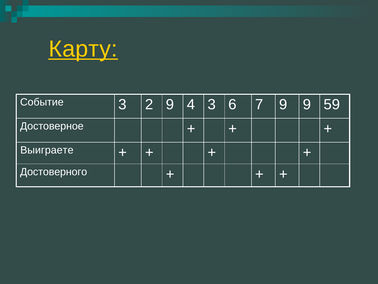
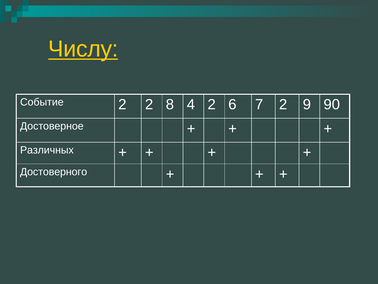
Карту: Карту -> Числу (83, 49)
Событие 3: 3 -> 2 (122, 104)
2 9: 9 -> 8 (170, 104)
4 3: 3 -> 2 (212, 104)
7 9: 9 -> 2 (283, 104)
59: 59 -> 90 (332, 104)
Выиграете: Выиграете -> Различных (47, 150)
